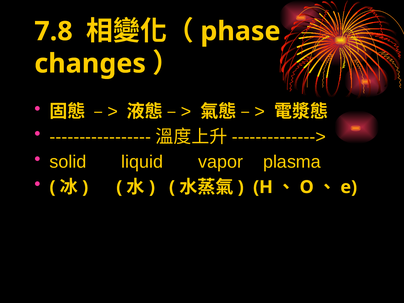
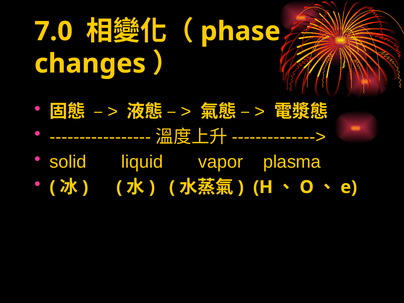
7.8: 7.8 -> 7.0 (54, 31)
